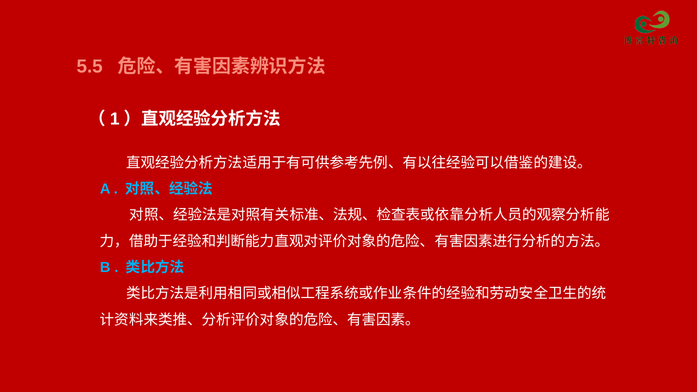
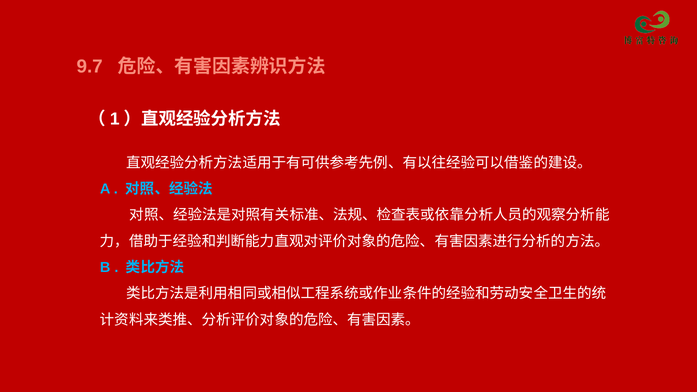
5.5: 5.5 -> 9.7 (90, 66)
